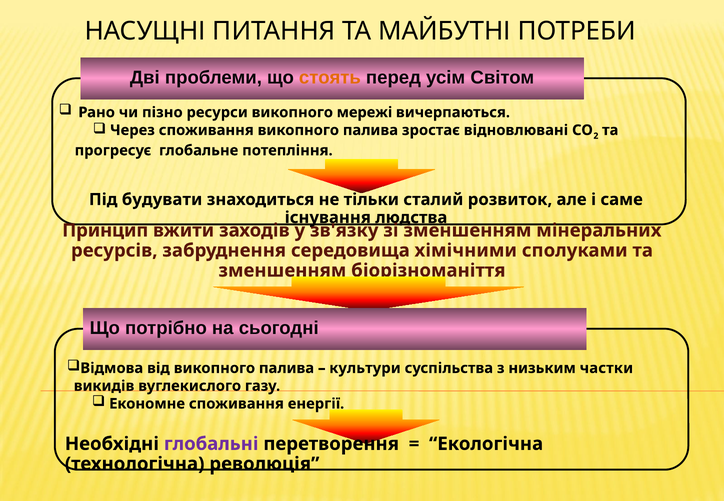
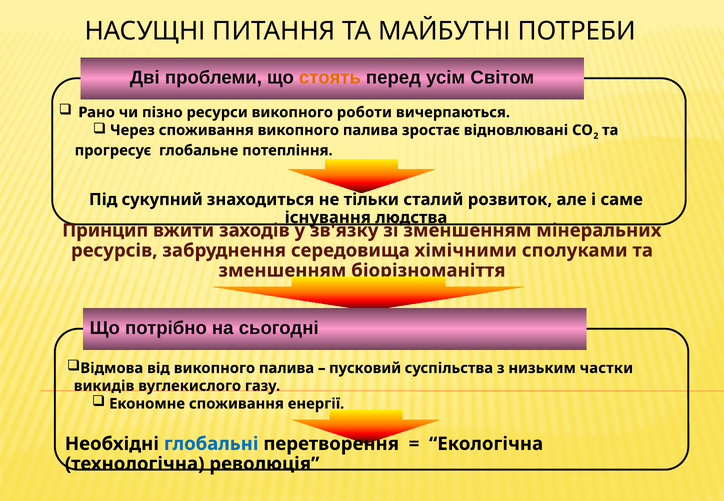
мережі: мережі -> роботи (364, 112)
будувати: будувати -> сукупний (162, 200)
культури: культури -> пусковий (365, 368)
глобальні colour: purple -> blue (211, 444)
